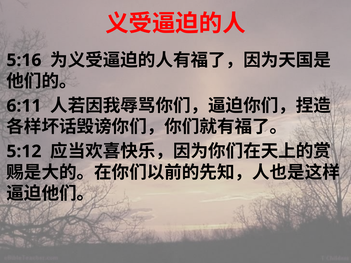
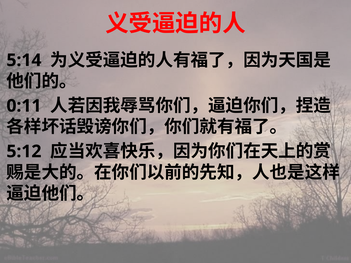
5:16: 5:16 -> 5:14 (24, 60)
6:11: 6:11 -> 0:11 (24, 106)
